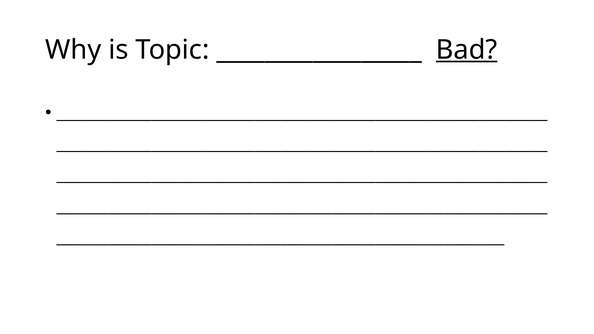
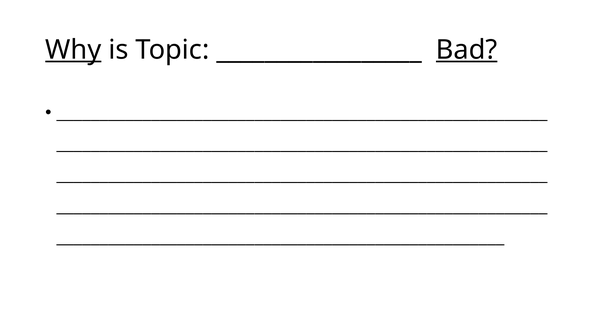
Why underline: none -> present (73, 50)
